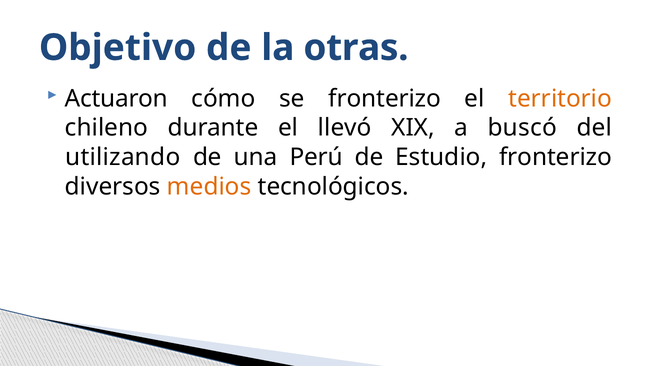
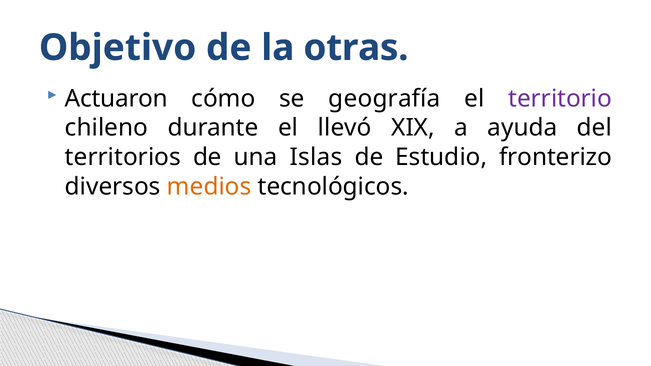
se fronterizo: fronterizo -> geografía (385, 99)
territorio colour: orange -> purple (560, 99)
buscó: buscó -> ayuda (522, 128)
utilizando: utilizando -> territorios (123, 157)
Perú: Perú -> Islas (316, 157)
